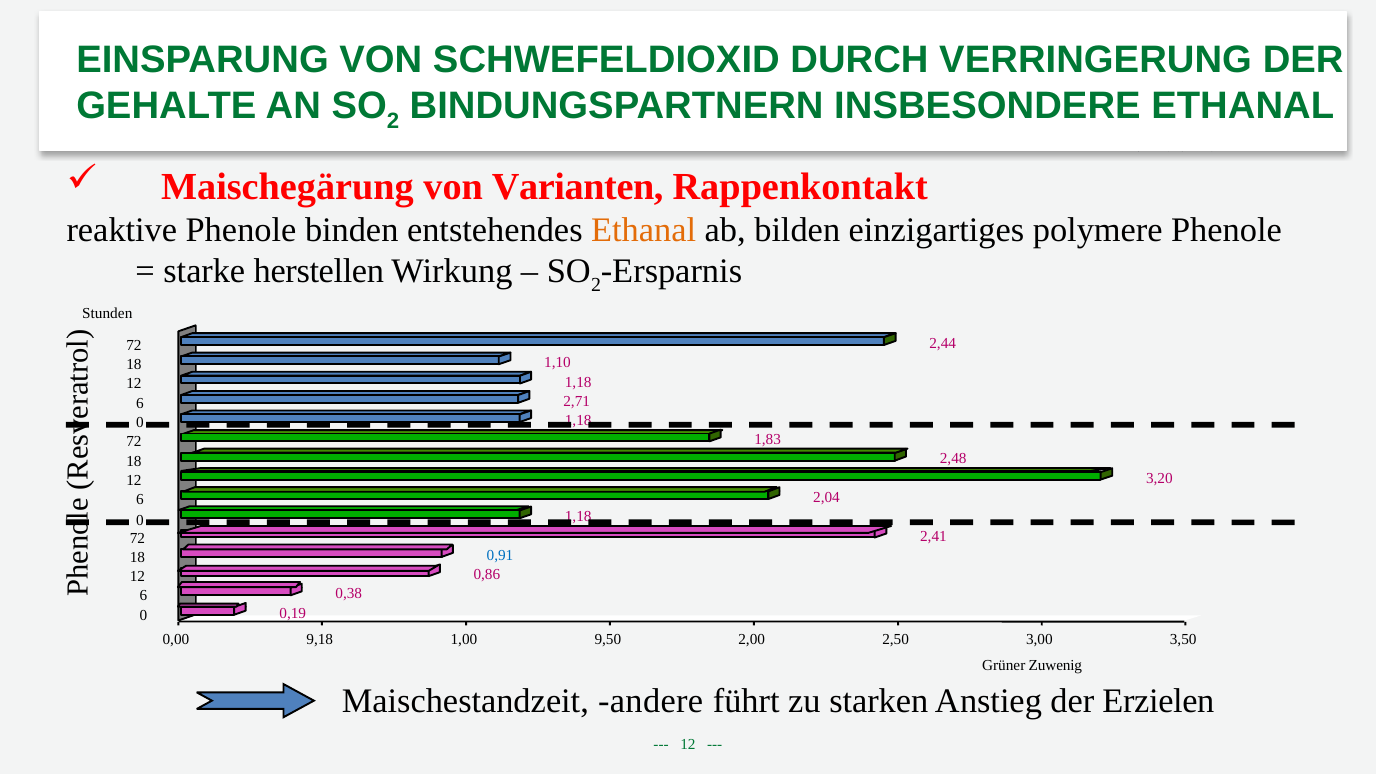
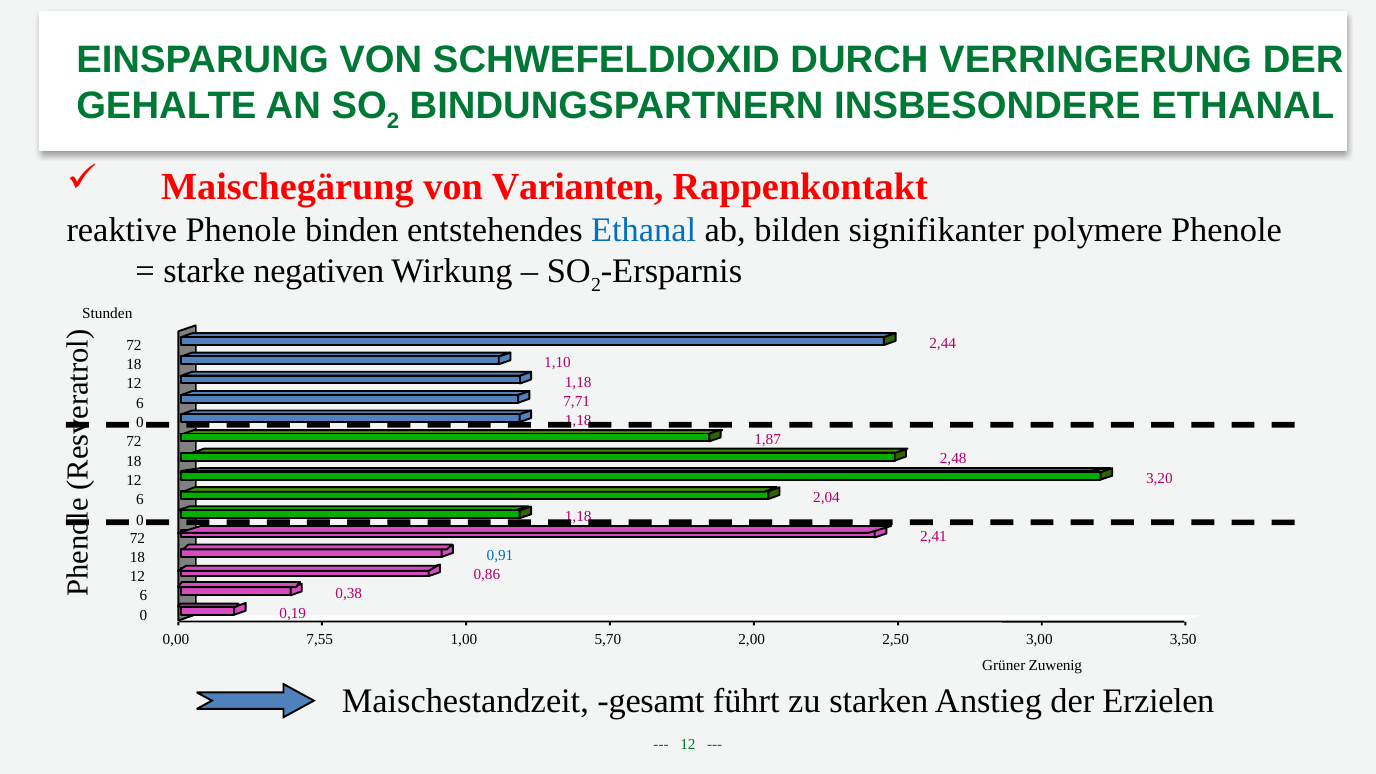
Ethanal colour: orange -> blue (644, 230)
einzigartiges: einzigartiges -> signifikanter (936, 230)
herstellen: herstellen -> negativen (319, 272)
2,71: 2,71 -> 7,71 (577, 401)
1,83: 1,83 -> 1,87 (768, 440)
9,18: 9,18 -> 7,55 (320, 639)
9,50: 9,50 -> 5,70 (608, 639)
andere: andere -> gesamt (651, 701)
